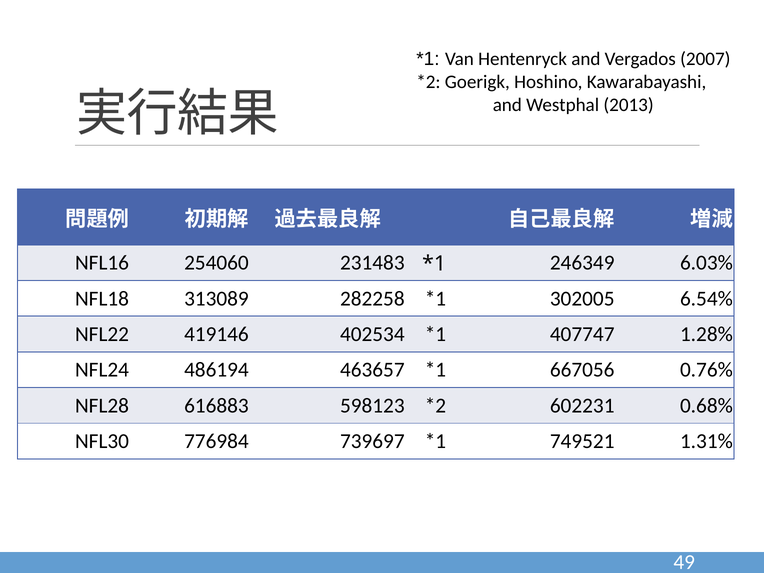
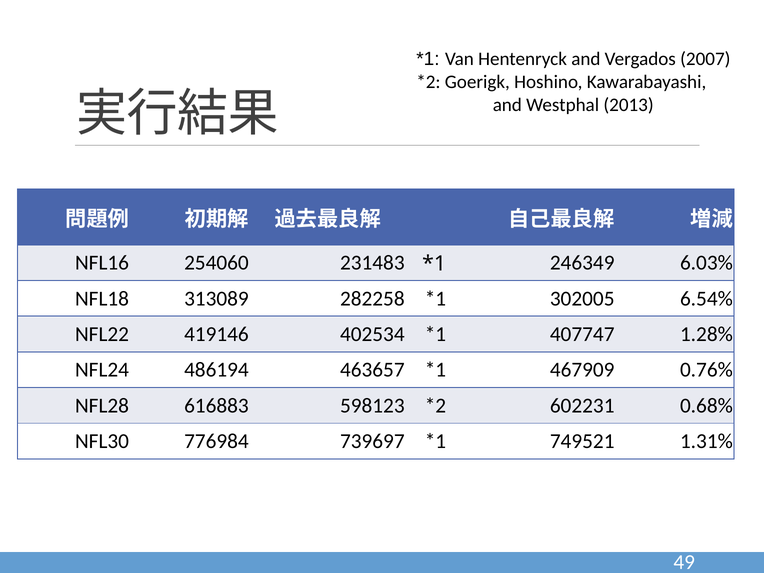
667056: 667056 -> 467909 (582, 370)
